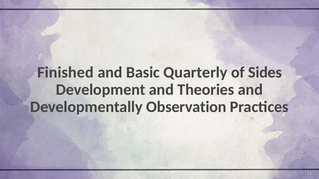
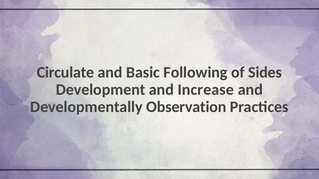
Finished: Finished -> Circulate (66, 73)
Quarterly: Quarterly -> Following (195, 73)
Theories: Theories -> Increase (206, 90)
